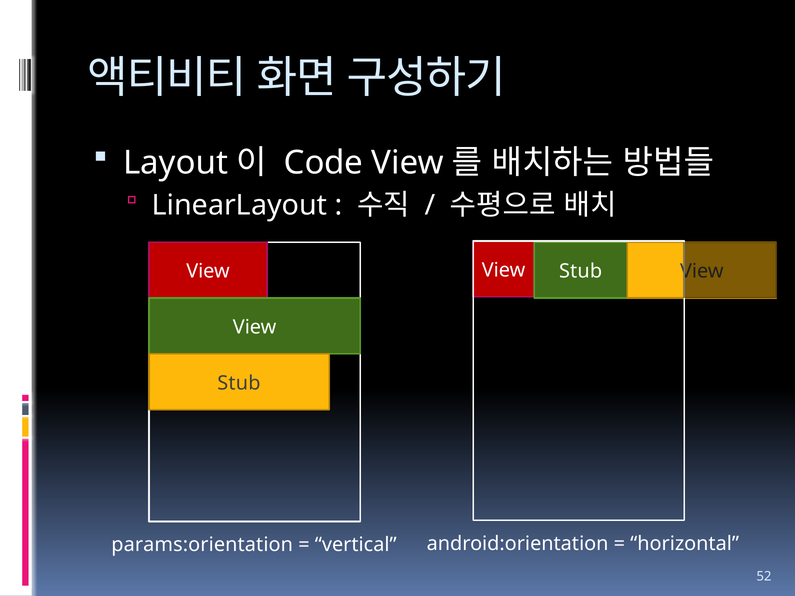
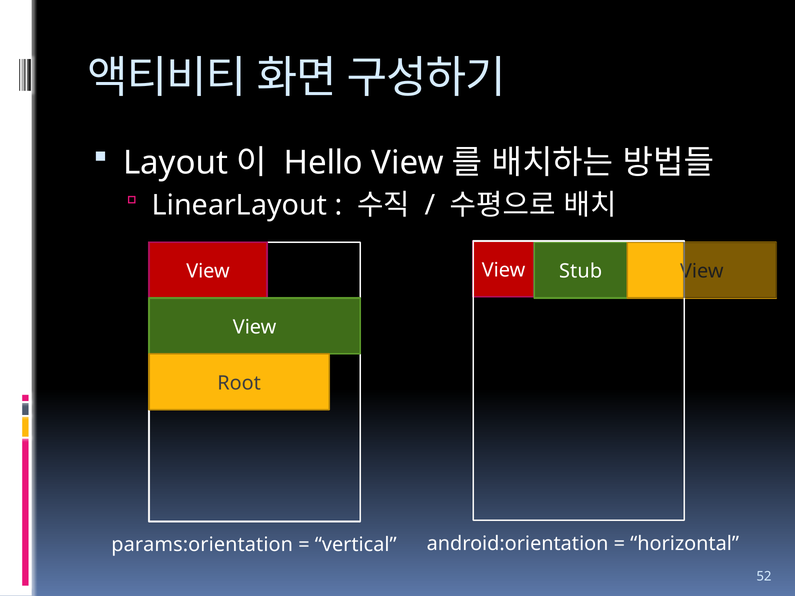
Code: Code -> Hello (323, 163)
Stub: Stub -> Root (239, 383)
